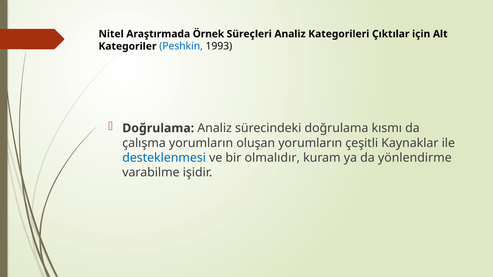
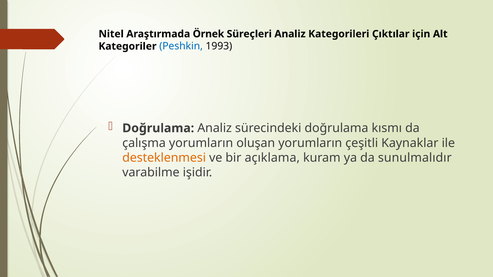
desteklenmesi colour: blue -> orange (164, 158)
olmalıdır: olmalıdır -> açıklama (272, 158)
yönlendirme: yönlendirme -> sunulmalıdır (415, 158)
